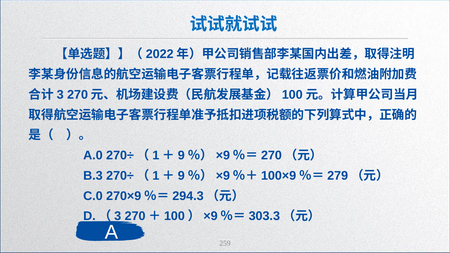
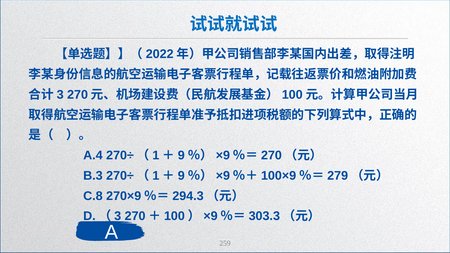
A.0: A.0 -> A.4 (93, 155)
C.0: C.0 -> C.8 (93, 196)
